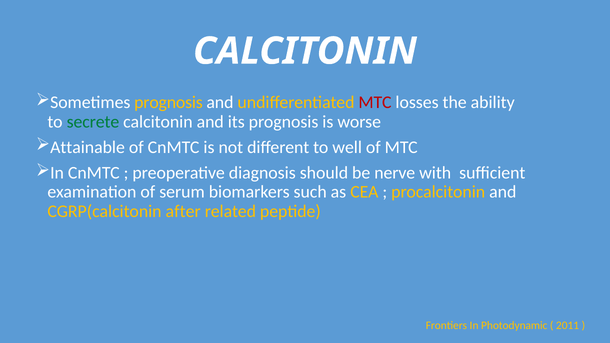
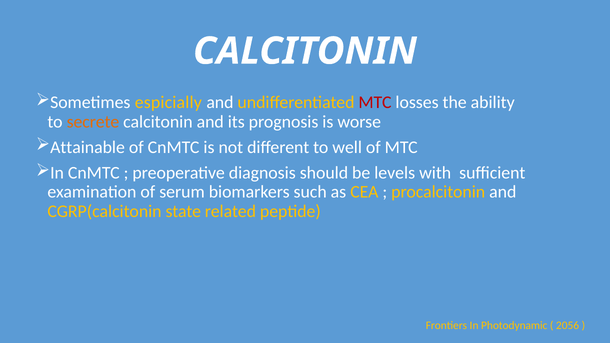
Sometimes prognosis: prognosis -> espicially (168, 102)
secrete colour: green -> orange (93, 122)
nerve: nerve -> levels (395, 173)
after: after -> state (183, 211)
2011: 2011 -> 2056 (568, 326)
